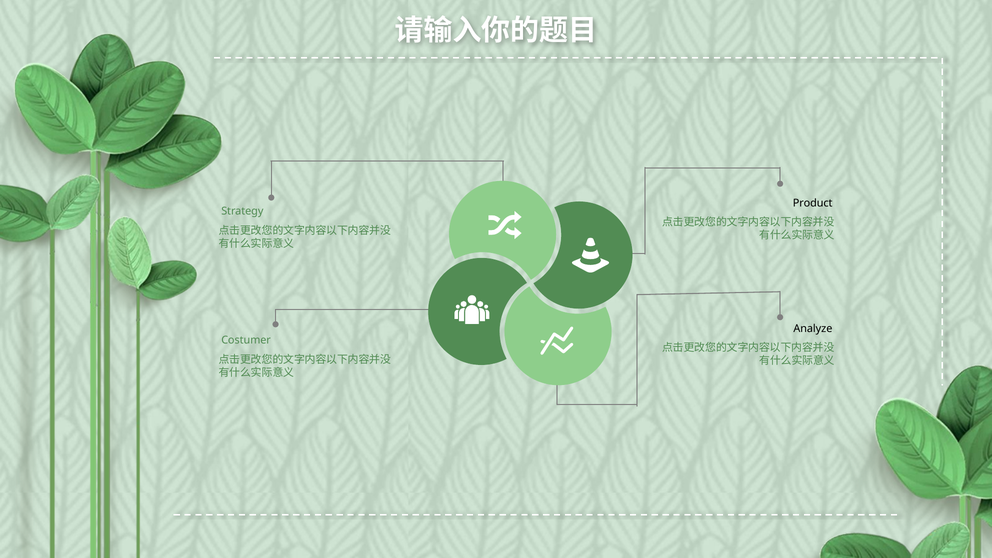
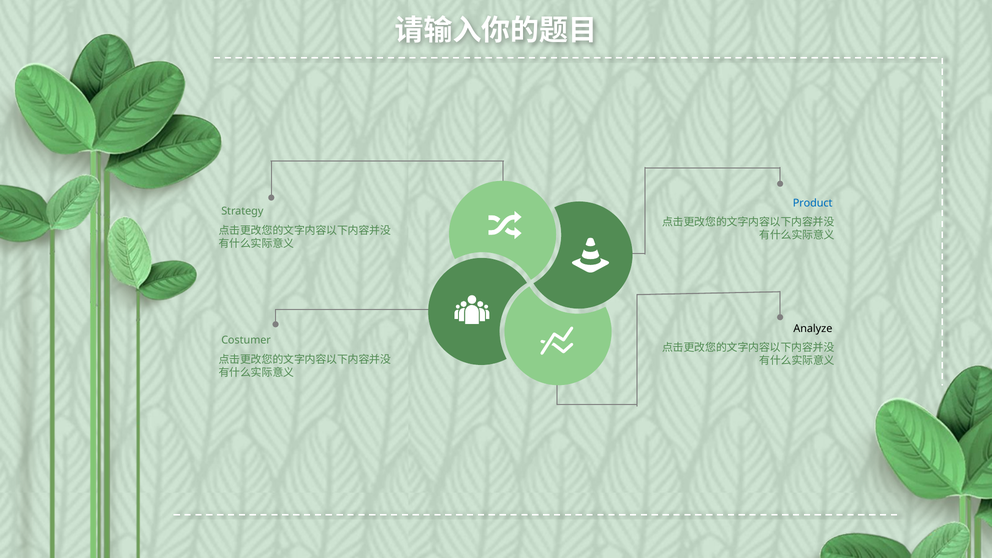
Product colour: black -> blue (813, 203)
